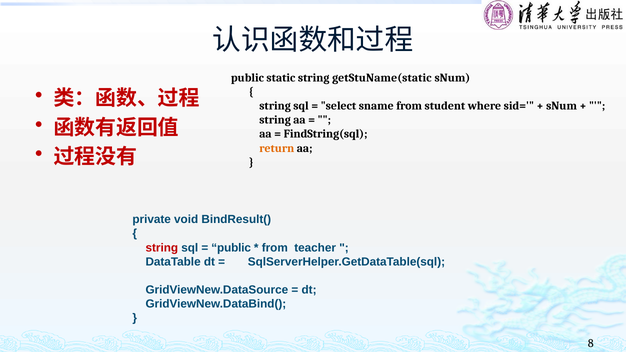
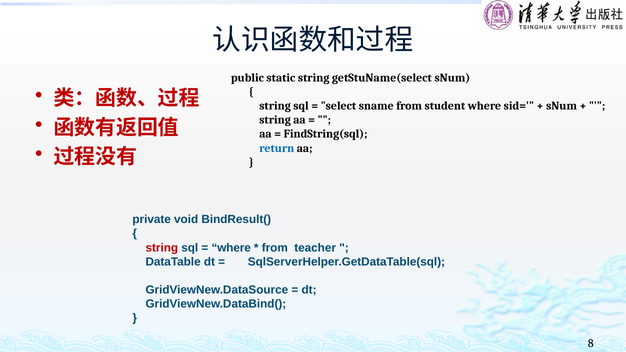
getStuName(static: getStuName(static -> getStuName(select (382, 78)
return colour: orange -> blue (277, 148)
public: public -> where (231, 248)
